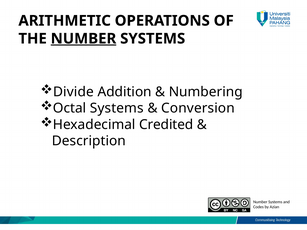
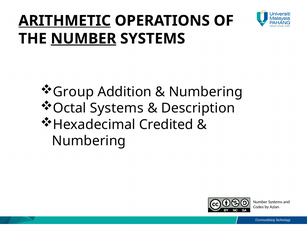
ARITHMETIC underline: none -> present (65, 21)
Divide: Divide -> Group (73, 92)
Conversion: Conversion -> Description (198, 108)
Description: Description -> Numbering (89, 141)
